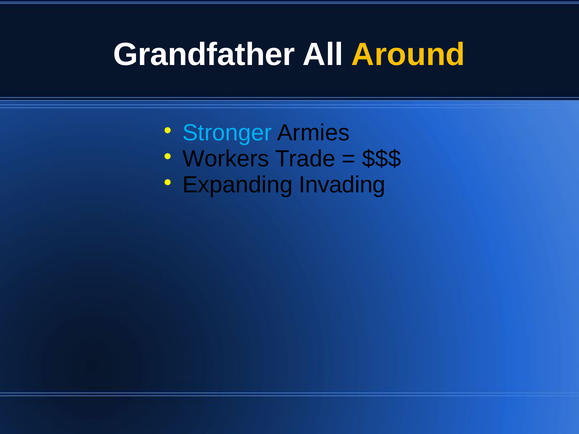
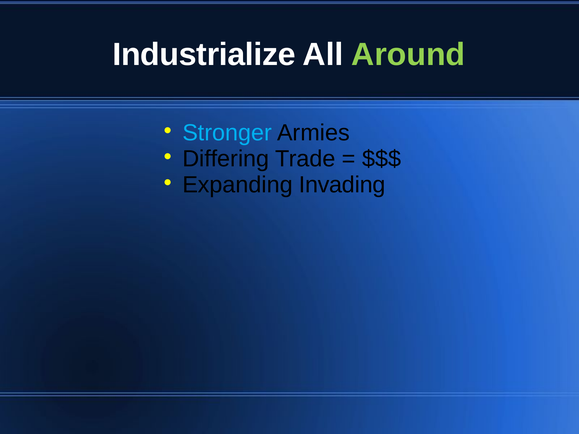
Grandfather: Grandfather -> Industrialize (204, 55)
Around colour: yellow -> light green (408, 55)
Workers: Workers -> Differing (226, 159)
